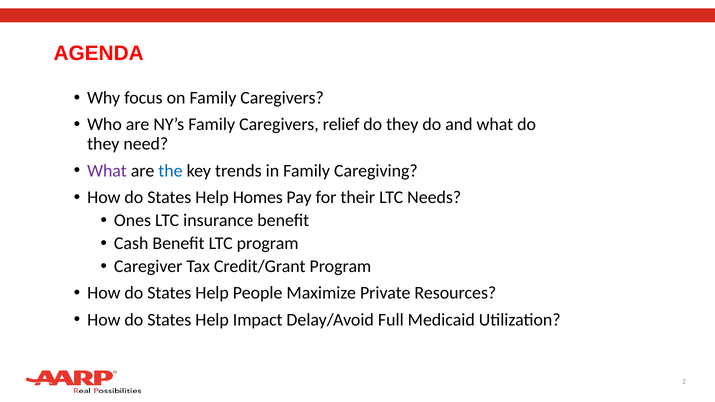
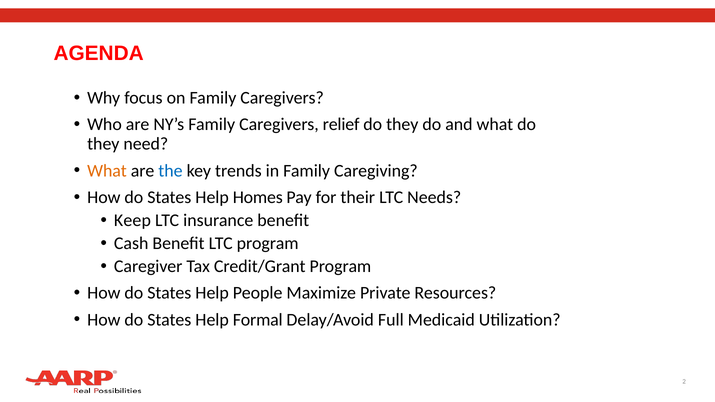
What colour: purple -> orange (107, 171)
Ones: Ones -> Keep (132, 220)
Impact: Impact -> Formal (258, 320)
